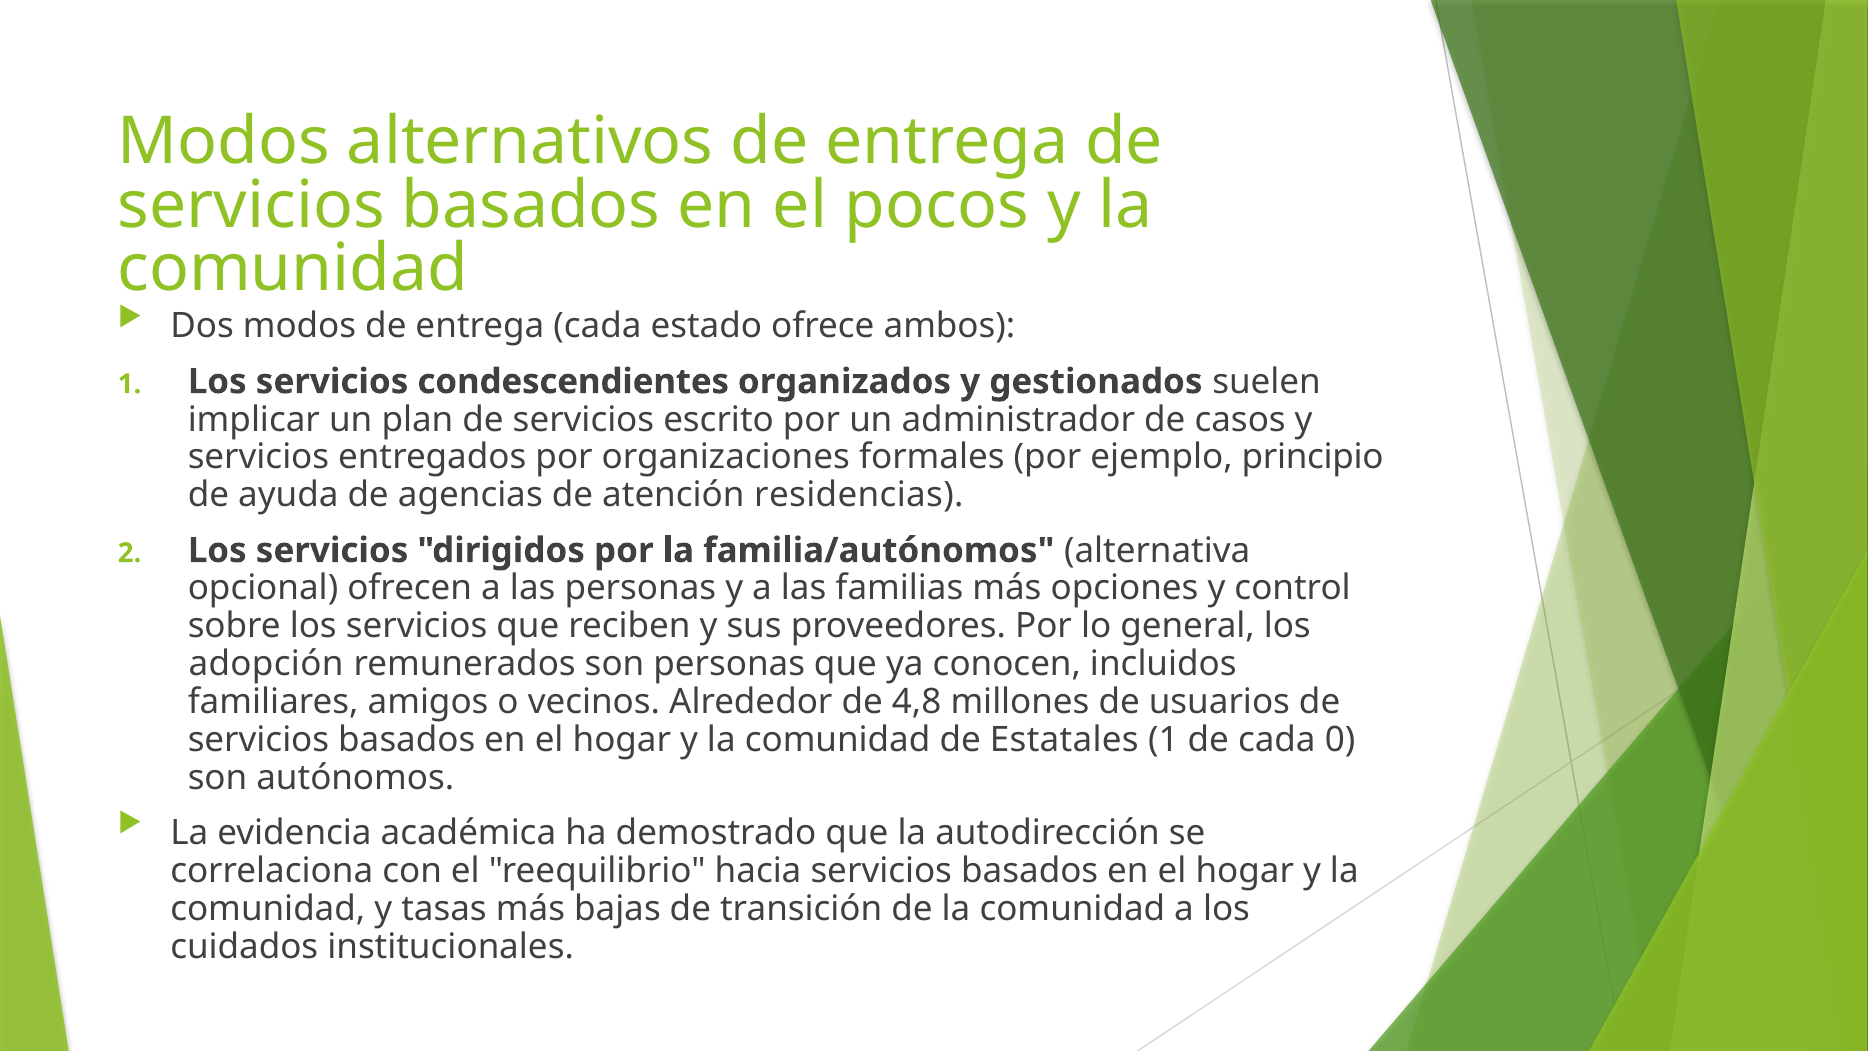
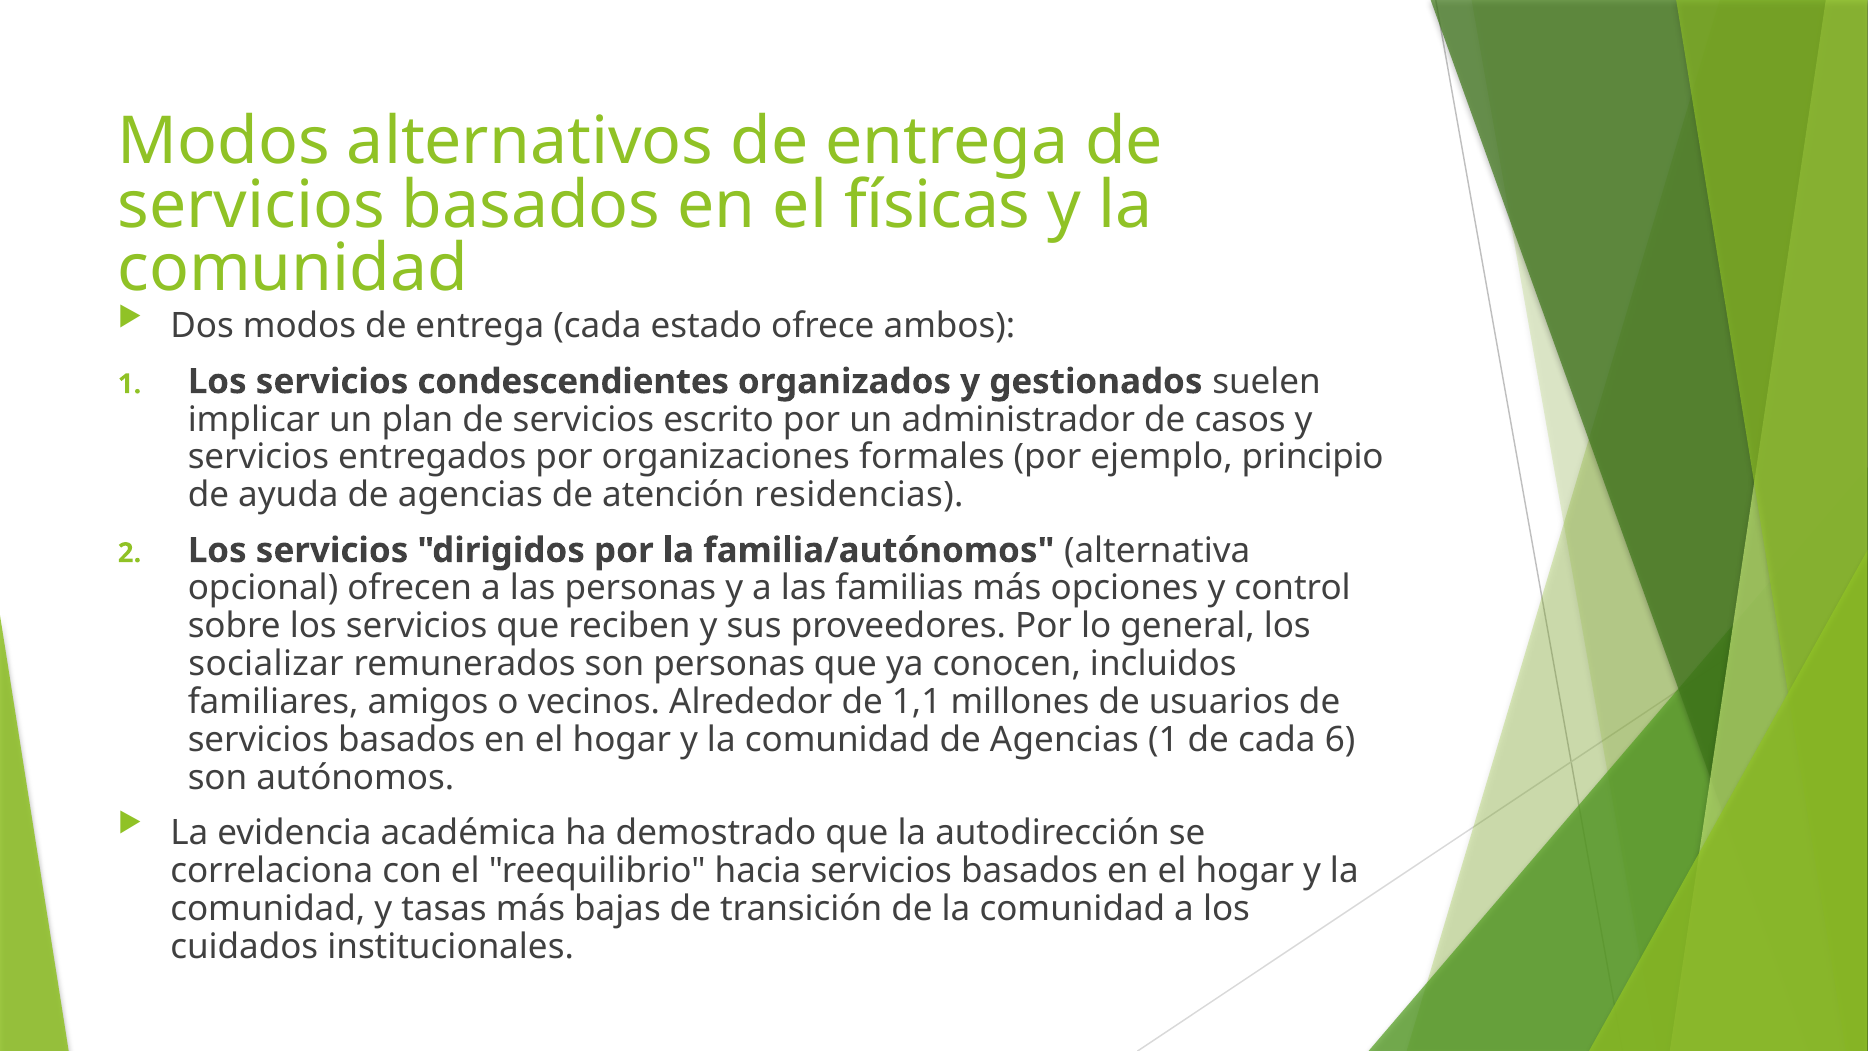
pocos: pocos -> físicas (937, 206)
adopción: adopción -> socializar (266, 664)
4,8: 4,8 -> 1,1 (917, 702)
comunidad de Estatales: Estatales -> Agencias (1064, 740)
0: 0 -> 6 (1340, 740)
